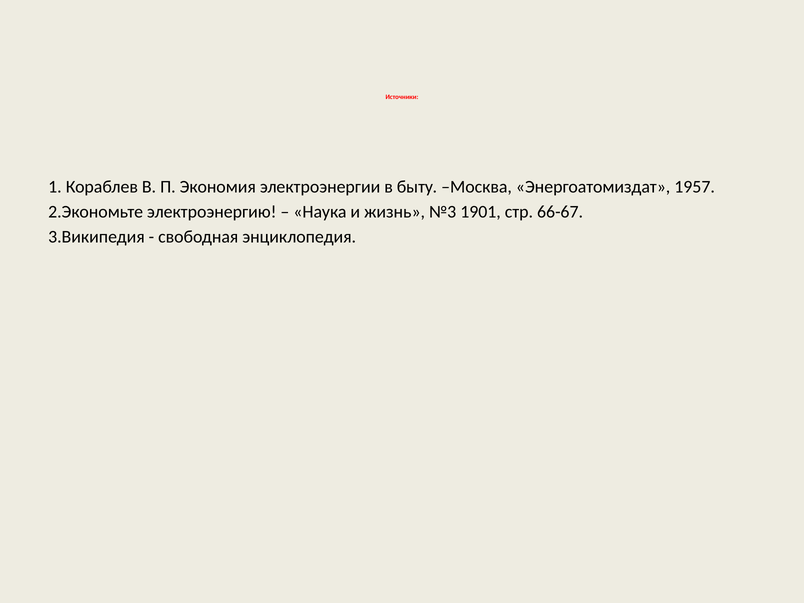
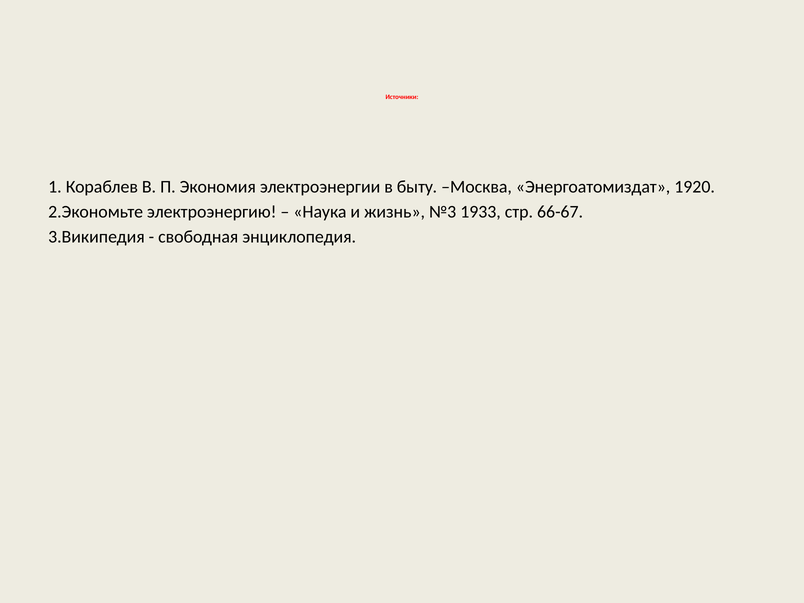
1957: 1957 -> 1920 (695, 187)
1901: 1901 -> 1933 (481, 212)
